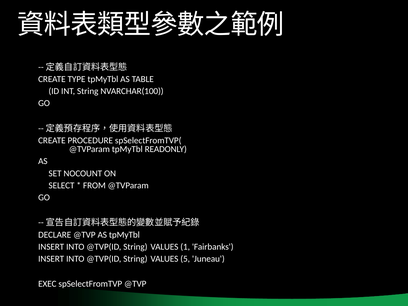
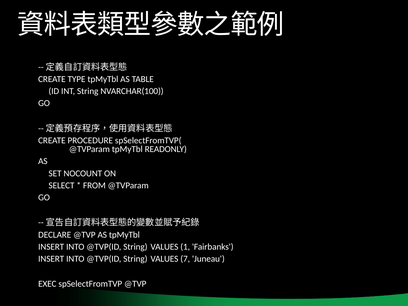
5: 5 -> 7 (185, 259)
